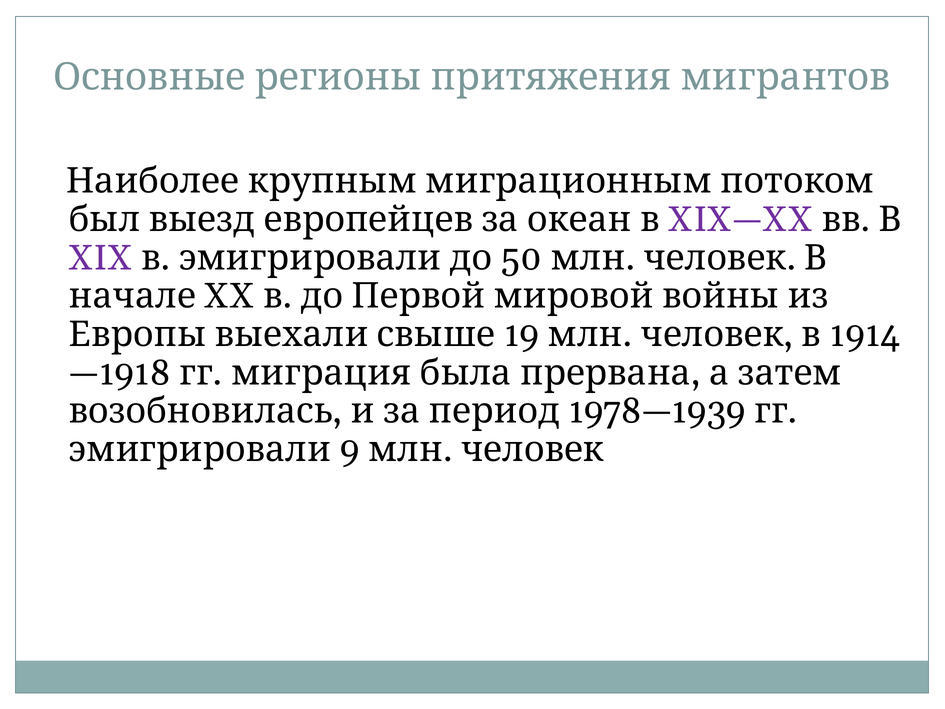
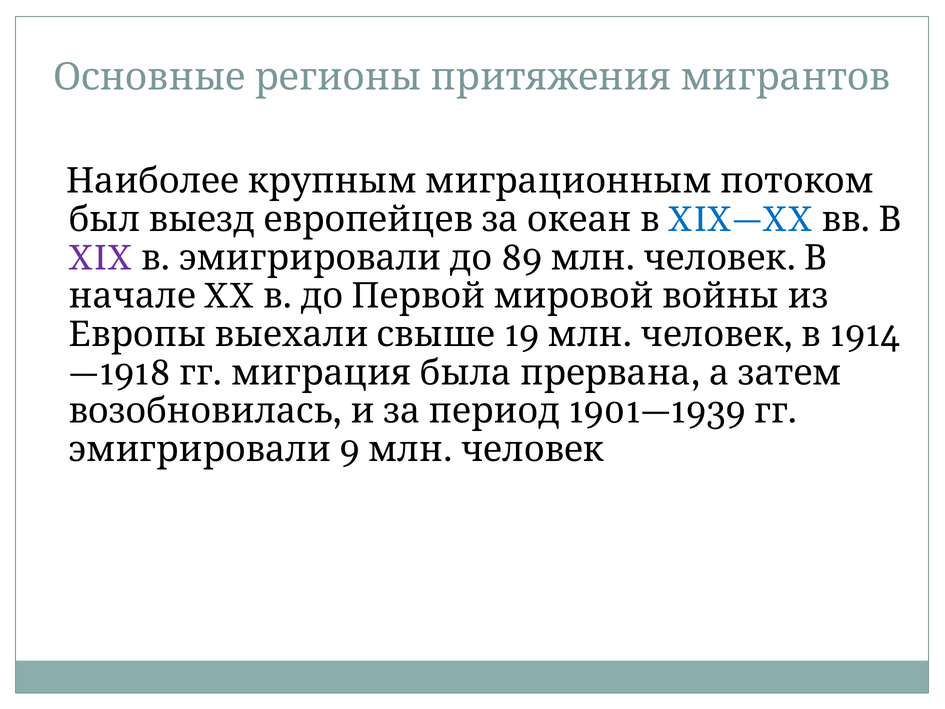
XIX—XX colour: purple -> blue (741, 219)
50: 50 -> 89 (522, 258)
1978—1939: 1978—1939 -> 1901—1939 (657, 411)
